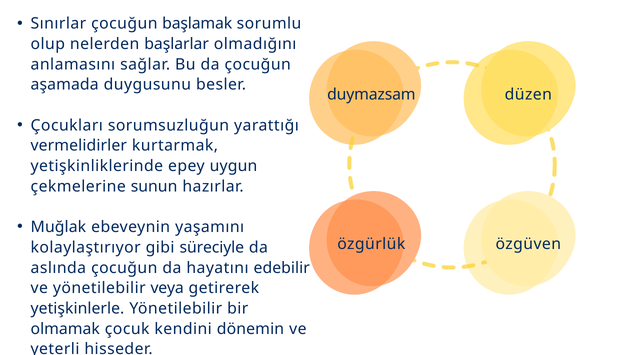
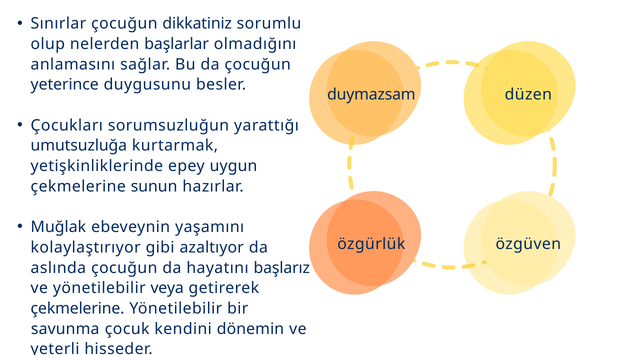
başlamak: başlamak -> dikkatiniz (197, 24)
aşamada: aşamada -> yeterince (65, 85)
vermelidirler: vermelidirler -> umutsuzluğa (79, 146)
süreciyle: süreciyle -> azaltıyor (212, 247)
edebilir: edebilir -> başlarız (282, 268)
yetişkinlerle: yetişkinlerle -> çekmelerine (78, 308)
olmamak: olmamak -> savunma (65, 329)
